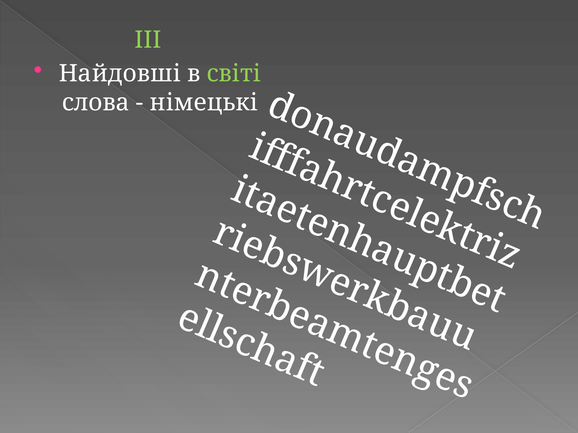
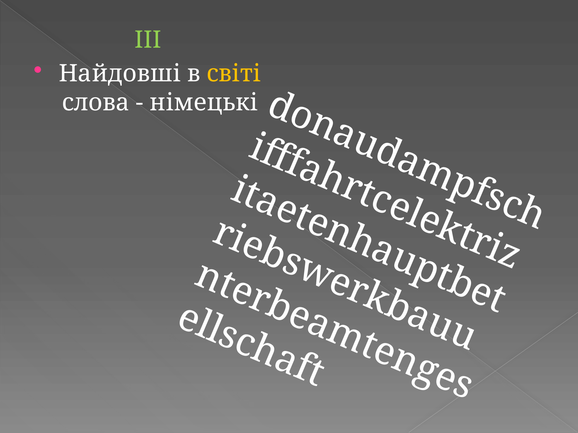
світі colour: light green -> yellow (234, 74)
